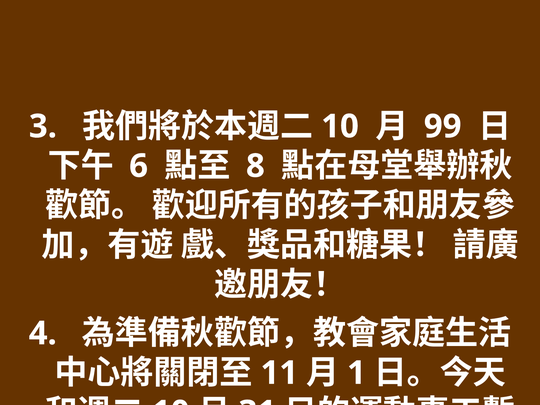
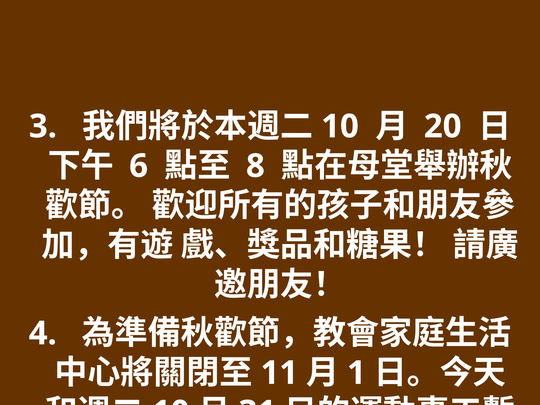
99: 99 -> 20 (443, 126)
